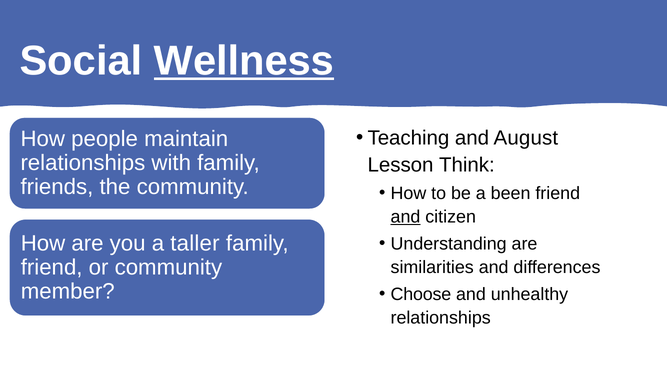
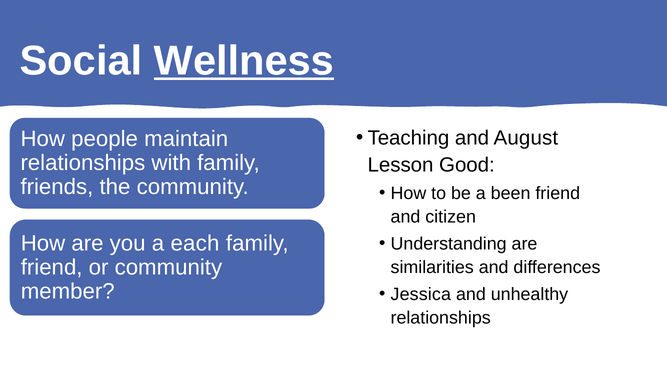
Think: Think -> Good (467, 165)
and underline: present -> none (406, 217)
taller: taller -> each (195, 244)
Choose: Choose -> Jessica (421, 294)
